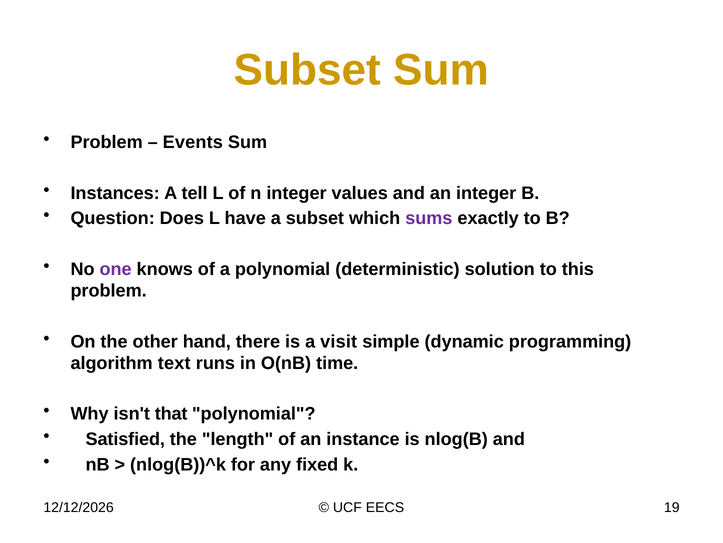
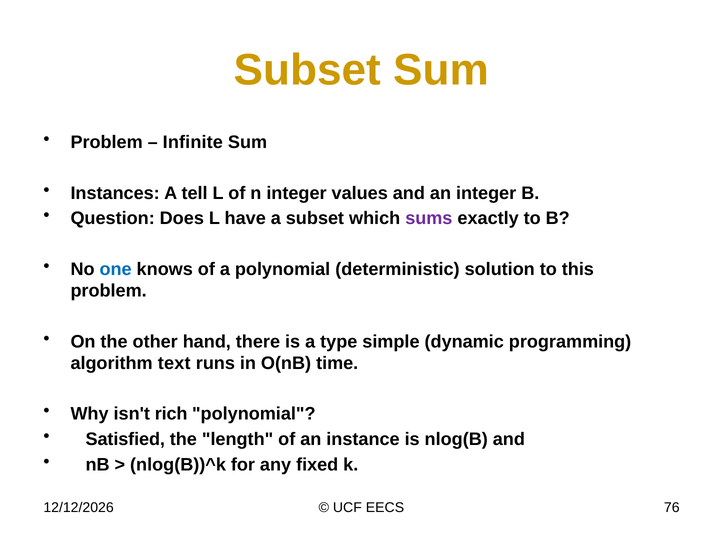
Events: Events -> Infinite (193, 142)
one colour: purple -> blue (116, 269)
visit: visit -> type (339, 341)
that: that -> rich (171, 413)
19: 19 -> 76 (672, 507)
